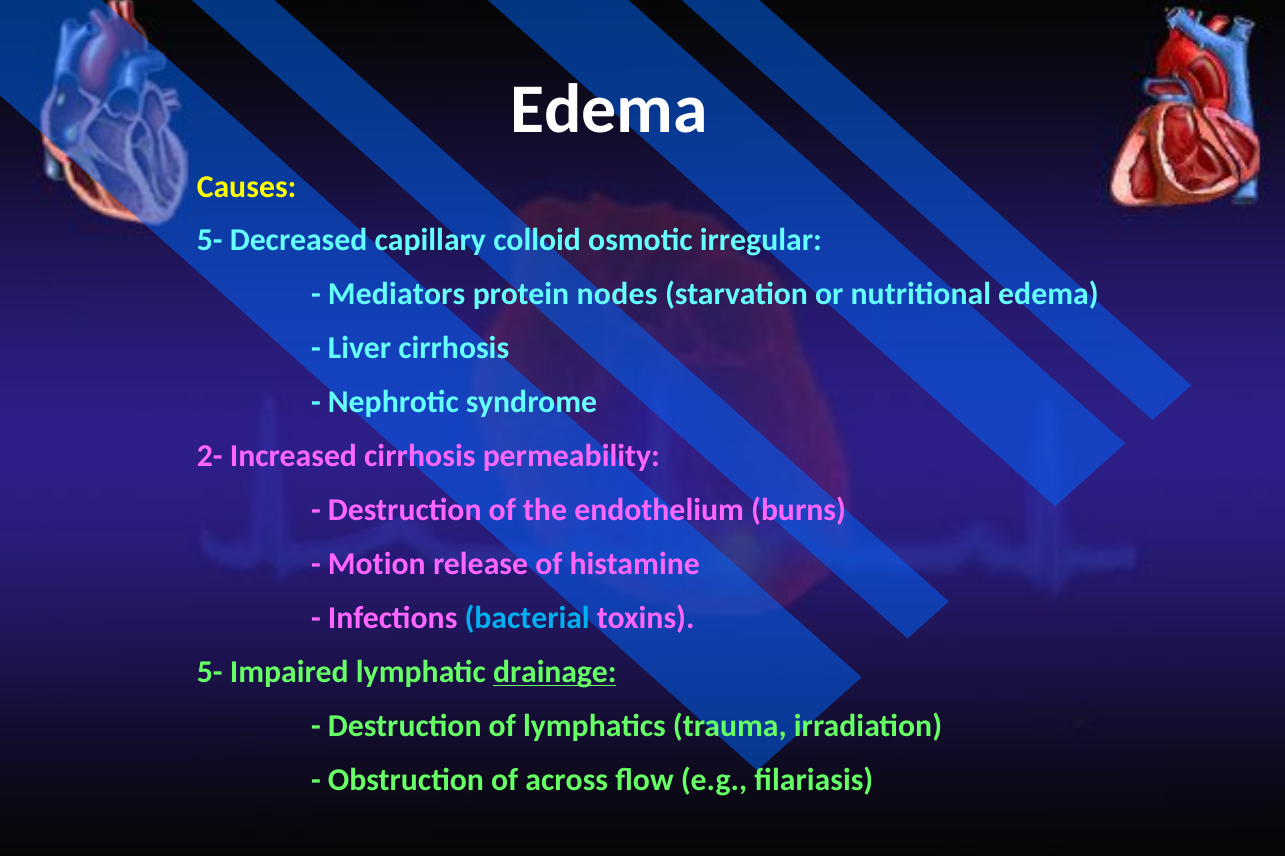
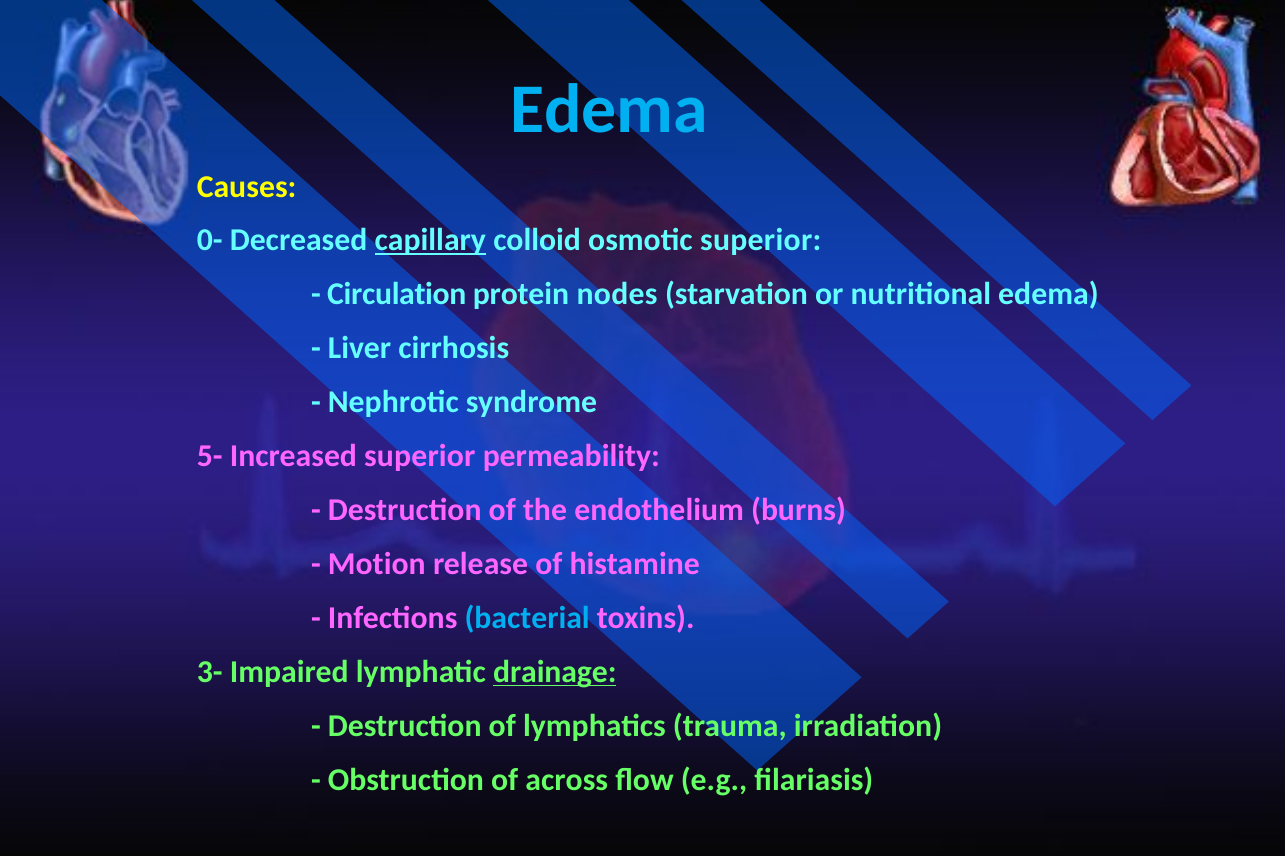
Edema colour: white -> light blue (609, 109)
5-: 5- -> 0- (210, 241)
capillary underline: none -> present (430, 241)
osmotic irregular: irregular -> superior (761, 241)
Mediators: Mediators -> Circulation (397, 295)
2-: 2- -> 5- (210, 457)
Increased cirrhosis: cirrhosis -> superior (420, 457)
5-: 5- -> 3- (210, 672)
